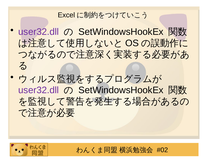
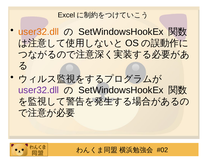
user32.dll colour: purple -> orange (39, 32)
